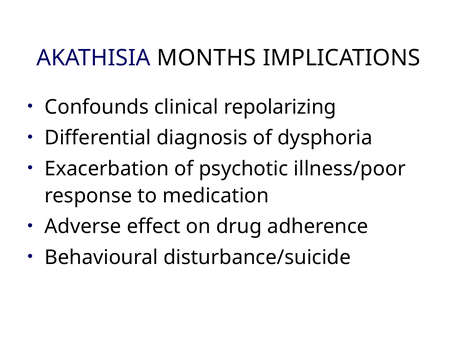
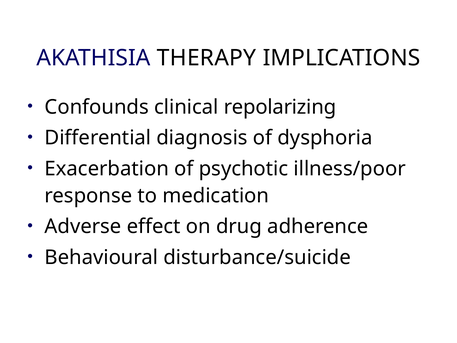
MONTHS: MONTHS -> THERAPY (207, 58)
